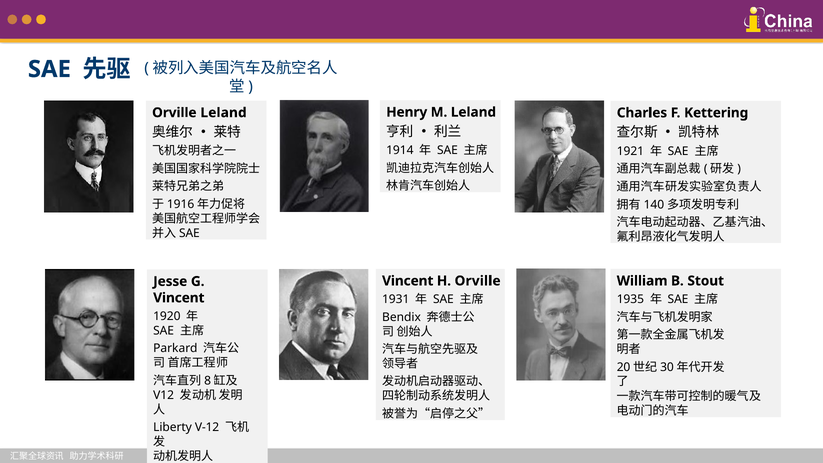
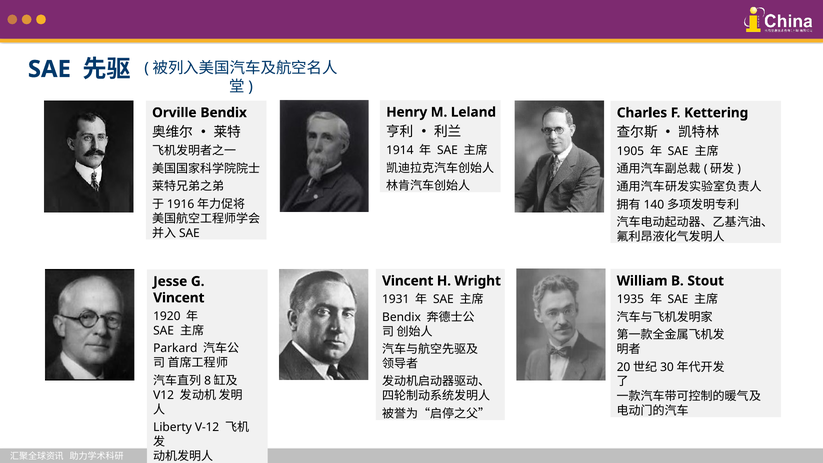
Orville Leland: Leland -> Bendix (224, 113)
1921: 1921 -> 1905 (630, 151)
H Orville: Orville -> Wright (478, 281)
